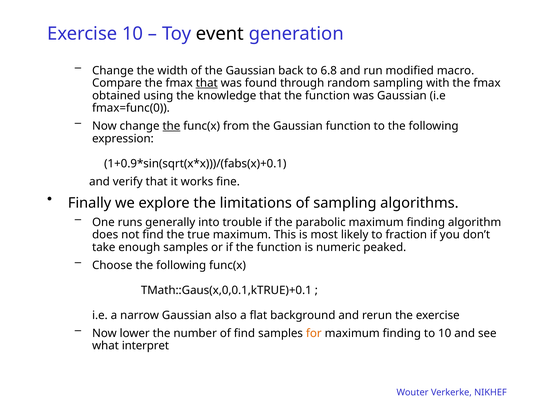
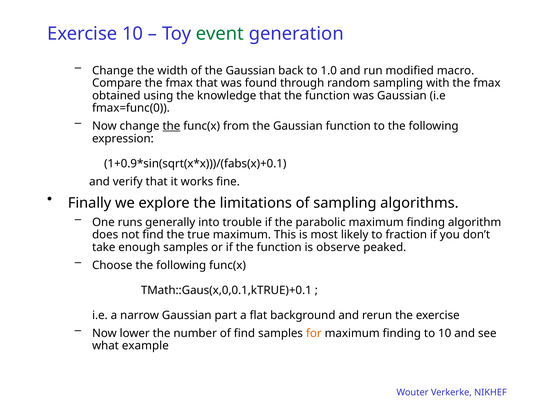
event colour: black -> green (220, 34)
6.8: 6.8 -> 1.0 (329, 71)
that underline: present -> none (207, 83)
numeric: numeric -> observe (338, 247)
also: also -> part (226, 315)
interpret: interpret -> example (145, 345)
